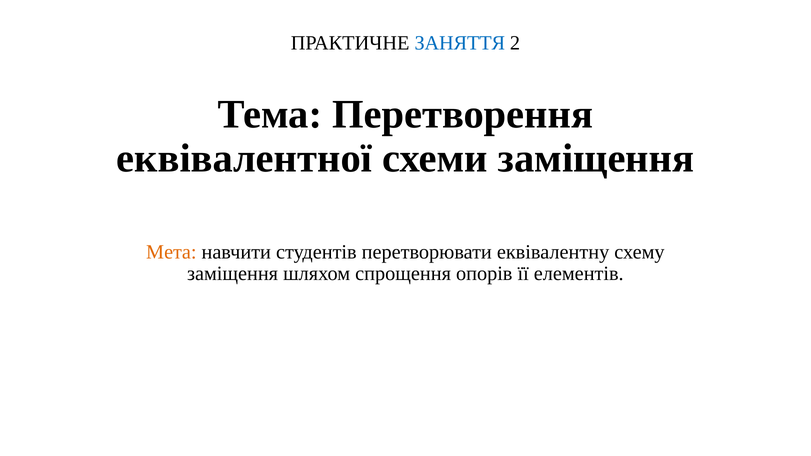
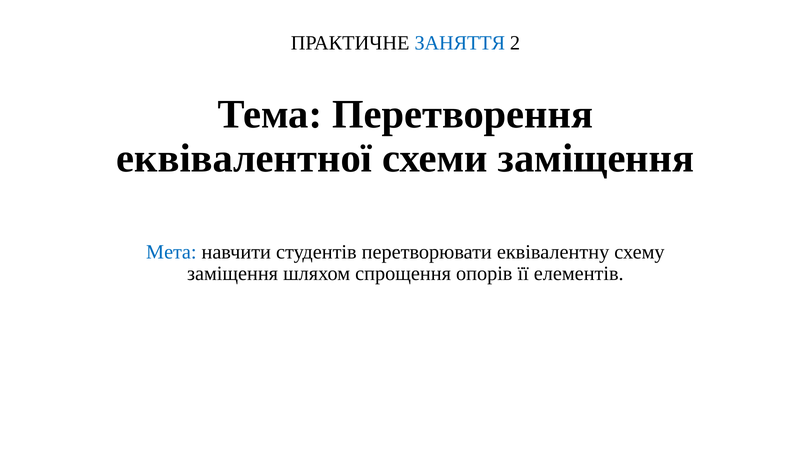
Мета colour: orange -> blue (171, 252)
